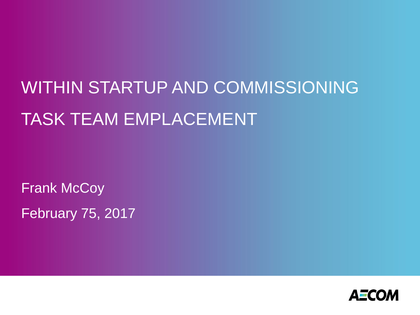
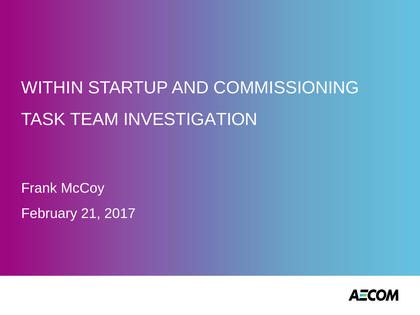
EMPLACEMENT: EMPLACEMENT -> INVESTIGATION (191, 119)
75: 75 -> 21 (91, 214)
